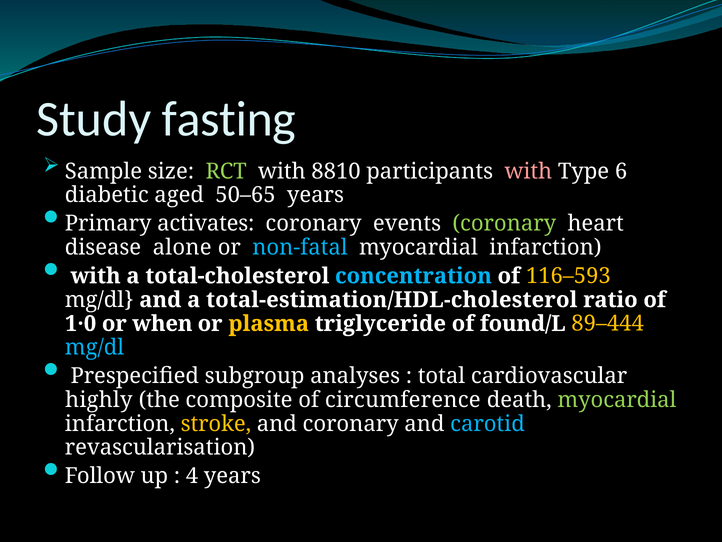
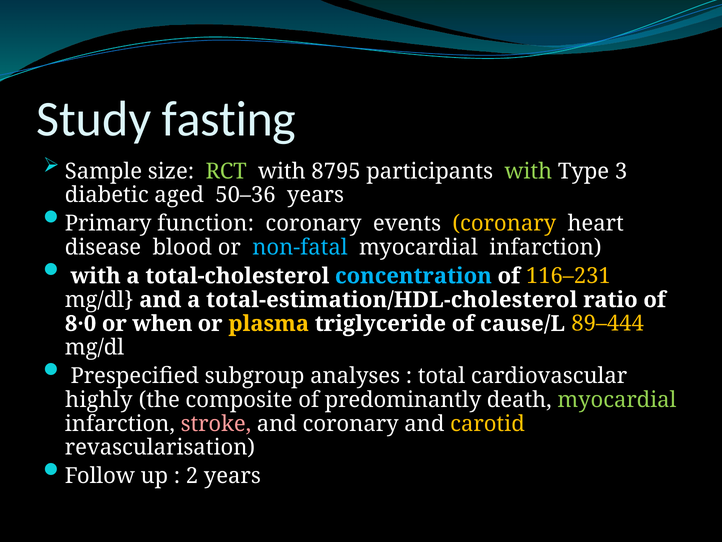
8810: 8810 -> 8795 (336, 171)
with colour: pink -> light green (528, 171)
6: 6 -> 3 (621, 171)
50–65: 50–65 -> 50–36 (245, 195)
activates: activates -> function (206, 223)
coronary colour: light green -> yellow (504, 223)
alone: alone -> blood (182, 247)
116–593: 116–593 -> 116–231 (568, 276)
1·0: 1·0 -> 8·0 (81, 323)
found/L: found/L -> cause/L (522, 323)
mg/dl colour: light blue -> white (95, 347)
circumference: circumference -> predominantly (403, 400)
stroke colour: yellow -> pink (216, 423)
carotid colour: light blue -> yellow (487, 423)
4: 4 -> 2 (192, 476)
